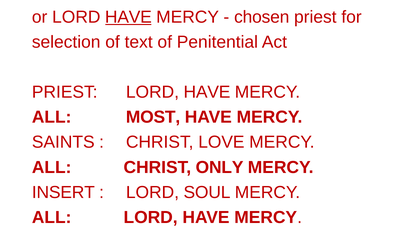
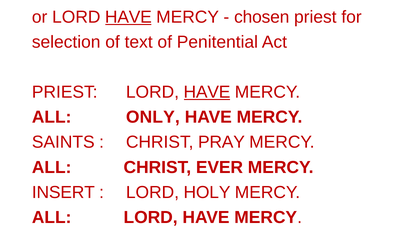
HAVE underline: none -> present (207, 92)
MOST: MOST -> ONLY (153, 117)
LOVE: LOVE -> PRAY (221, 142)
ONLY: ONLY -> EVER (220, 167)
SOUL: SOUL -> HOLY (207, 192)
